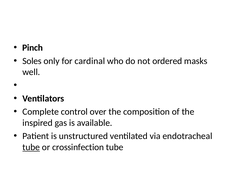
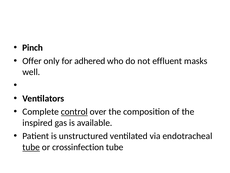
Soles: Soles -> Offer (32, 61)
cardinal: cardinal -> adhered (90, 61)
ordered: ordered -> effluent (167, 61)
control underline: none -> present (74, 111)
